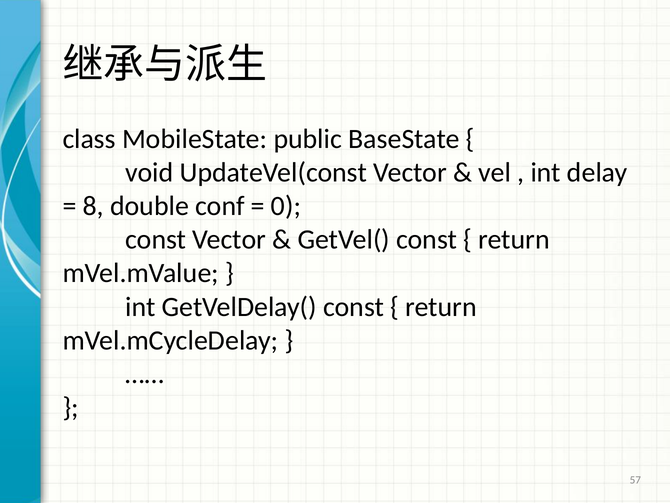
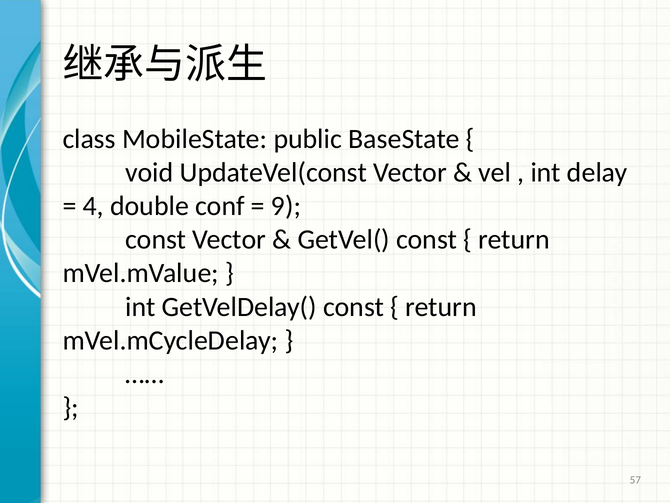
8: 8 -> 4 (93, 206)
0: 0 -> 9 (286, 206)
